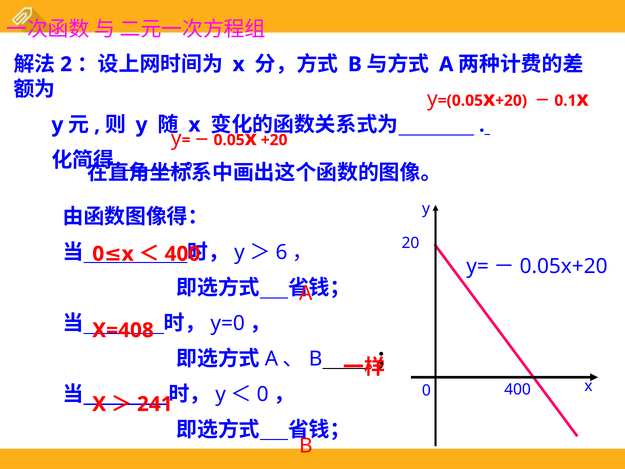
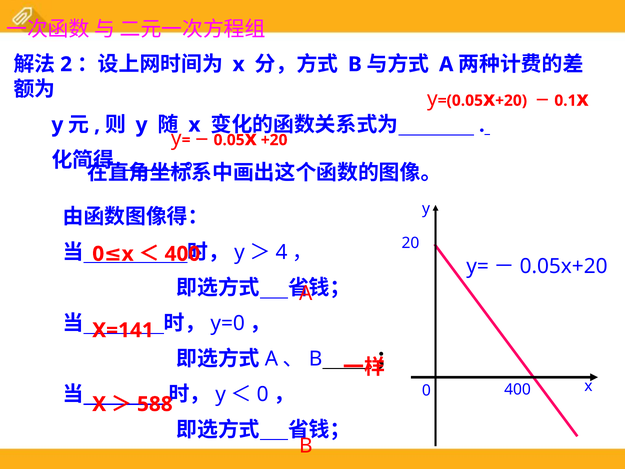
6: 6 -> 4 (282, 252)
X=408: X=408 -> X=141 (123, 330)
241: 241 -> 588 (155, 404)
